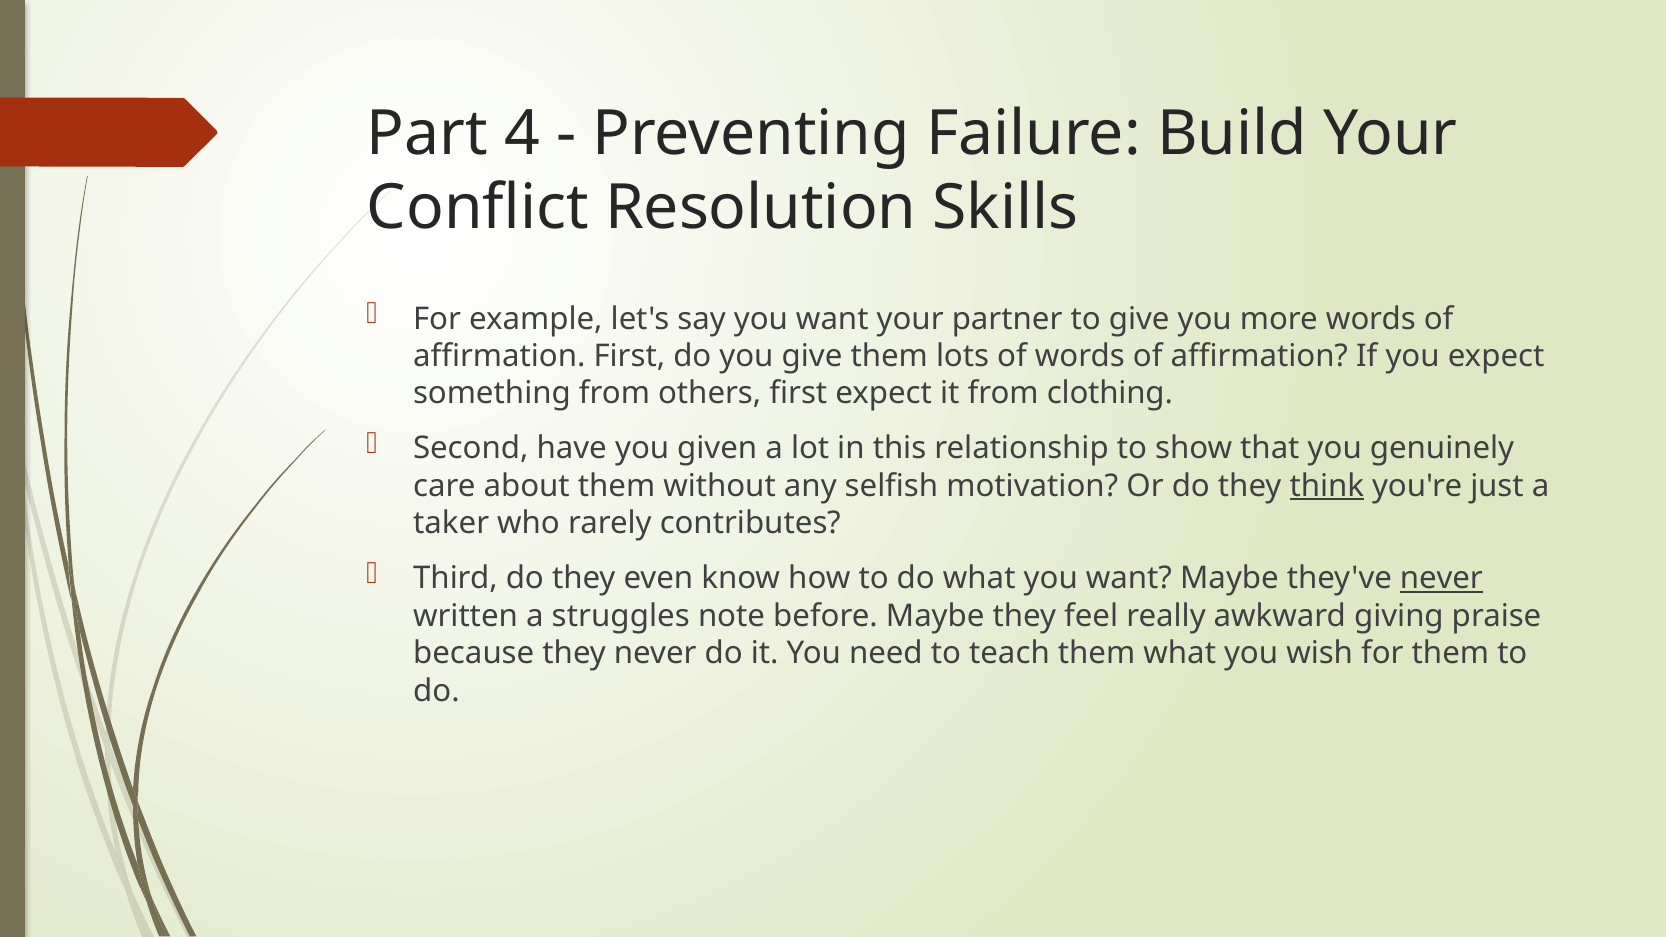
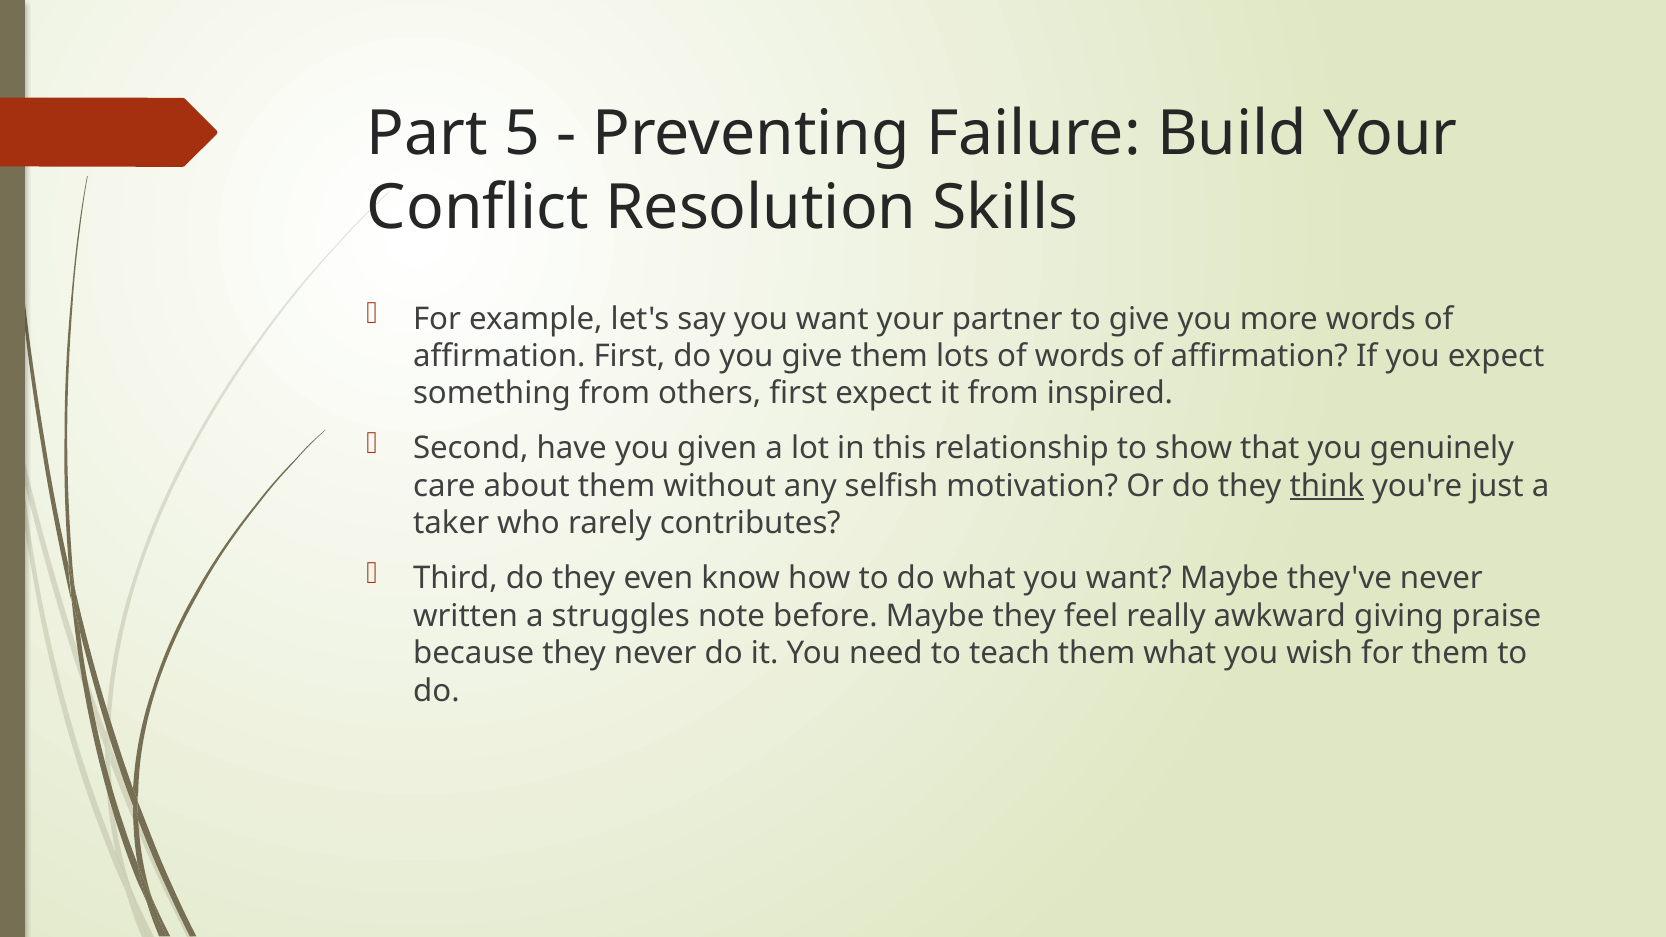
4: 4 -> 5 (522, 133)
clothing: clothing -> inspired (1110, 394)
never underline: present -> none (1441, 578)
